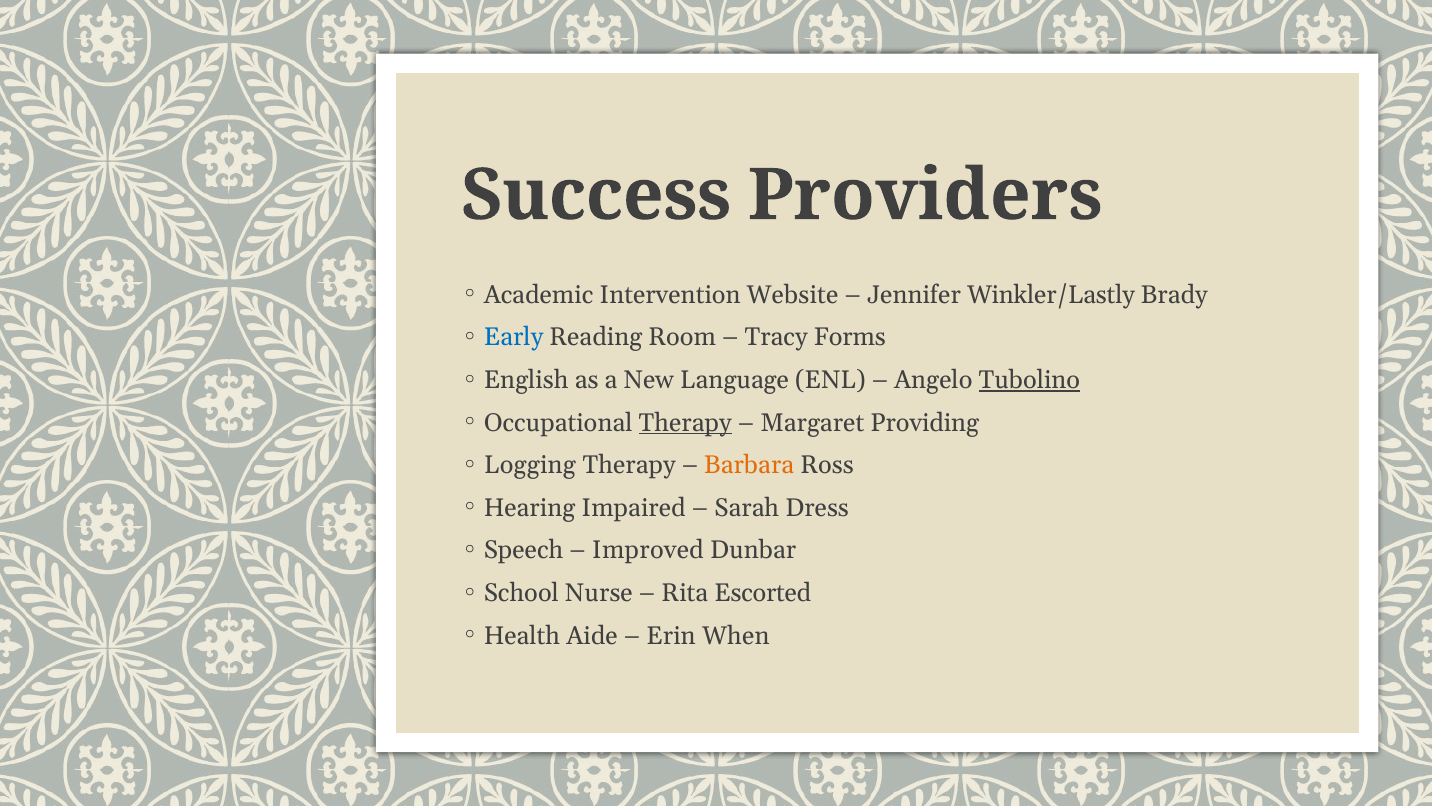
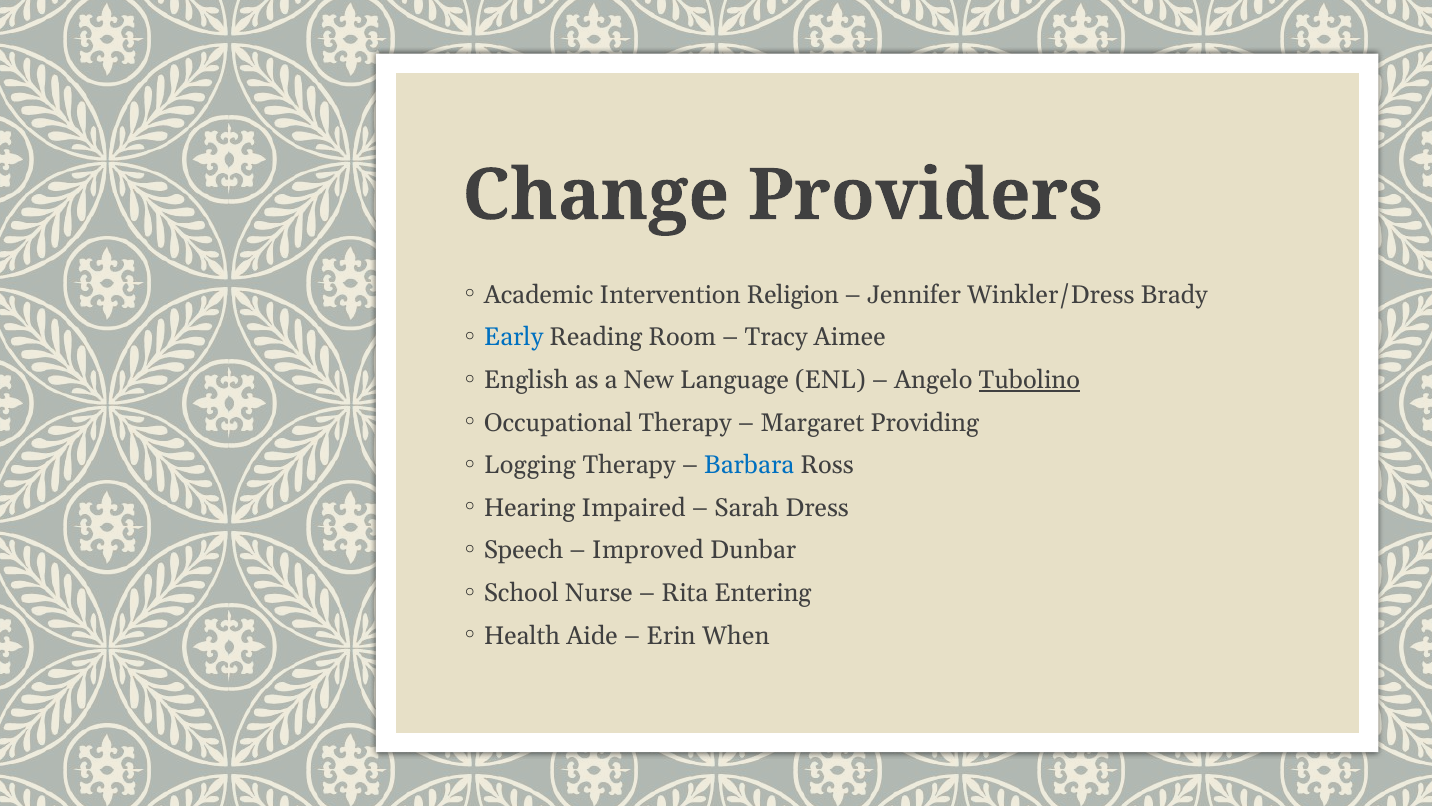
Success: Success -> Change (596, 195)
Website: Website -> Religion (793, 295)
Winkler/Lastly: Winkler/Lastly -> Winkler/Dress (1051, 295)
Forms: Forms -> Aimee (850, 337)
Therapy underline: present -> none (685, 422)
Barbara colour: orange -> blue (749, 465)
Escorted: Escorted -> Entering (763, 593)
